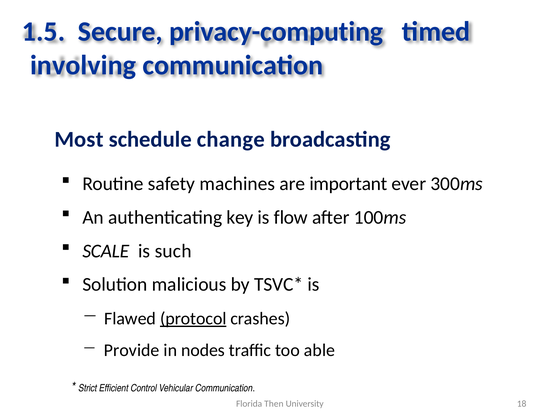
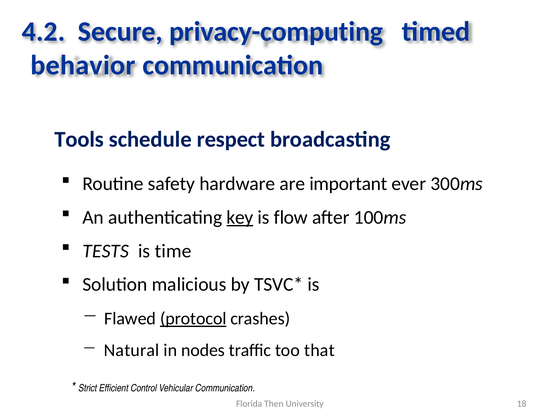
1.5: 1.5 -> 4.2 (44, 32)
involving: involving -> behavior (83, 65)
Most: Most -> Tools (79, 139)
change: change -> respect (231, 139)
machines: machines -> hardware (237, 184)
key underline: none -> present (240, 217)
SCALE: SCALE -> TESTS (106, 251)
such: such -> time (173, 251)
Provide: Provide -> Natural (132, 350)
able: able -> that (319, 350)
